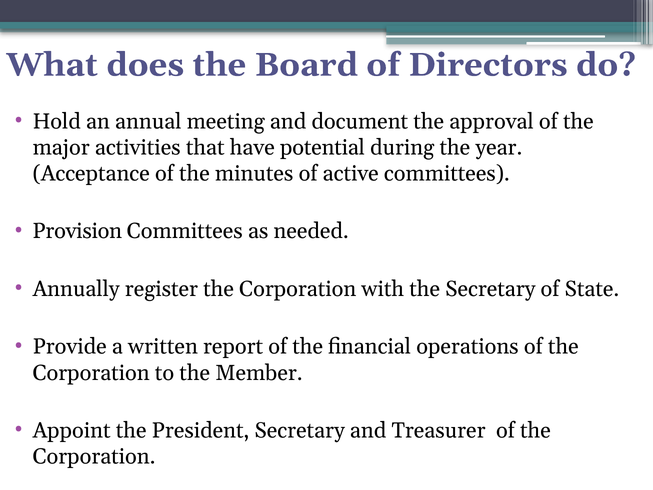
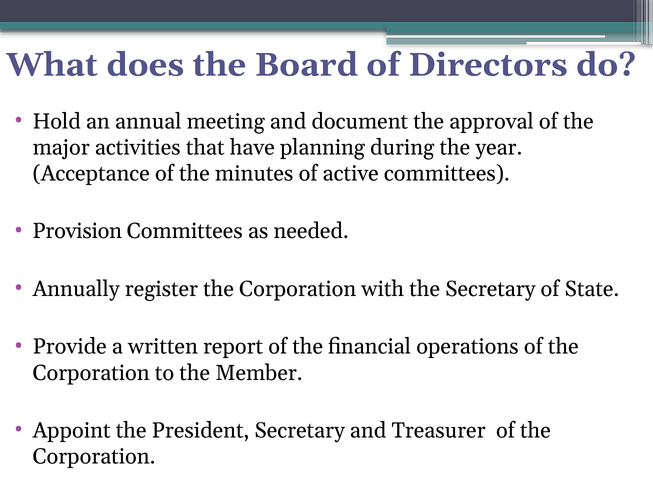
potential: potential -> planning (322, 147)
